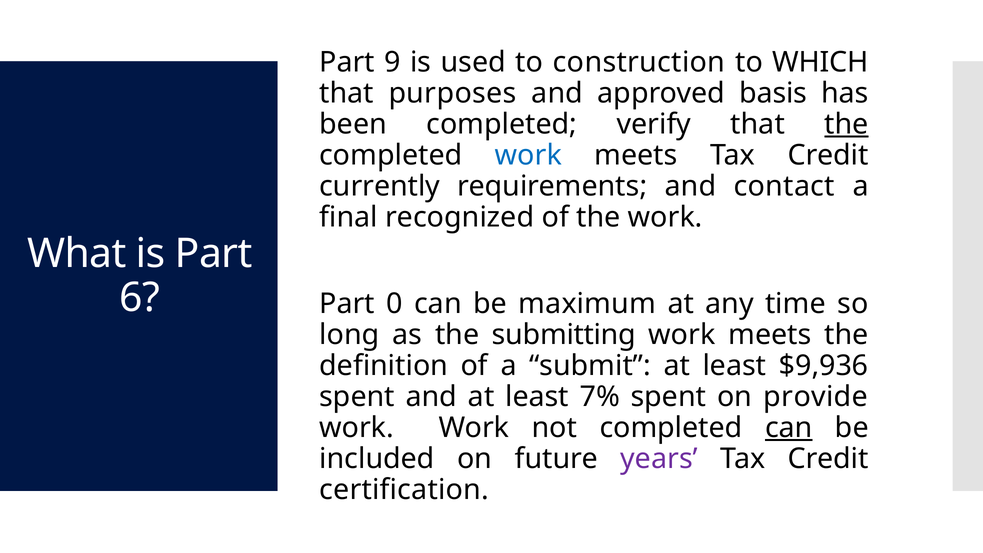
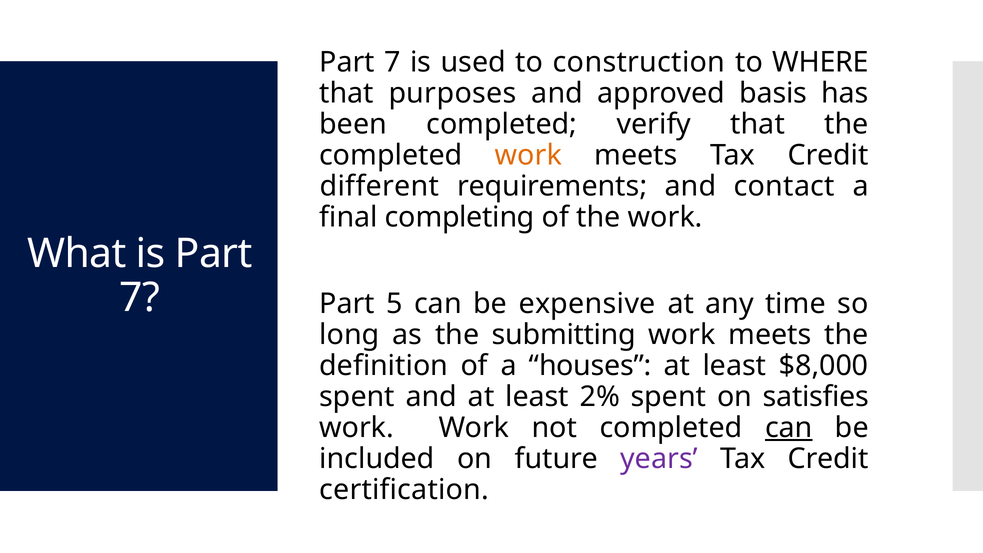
9: 9 -> 7 (392, 62)
WHICH: WHICH -> WHERE (820, 62)
the underline: present -> none (847, 124)
work colour: blue -> orange (528, 155)
currently: currently -> different (379, 186)
recognized: recognized -> completing (460, 217)
6: 6 -> 7 (140, 298)
0: 0 -> 5 (394, 304)
maximum: maximum -> expensive (587, 304)
submit: submit -> houses (590, 366)
$9,936: $9,936 -> $8,000 (824, 366)
7%: 7% -> 2% (600, 397)
provide: provide -> satisfies (816, 397)
